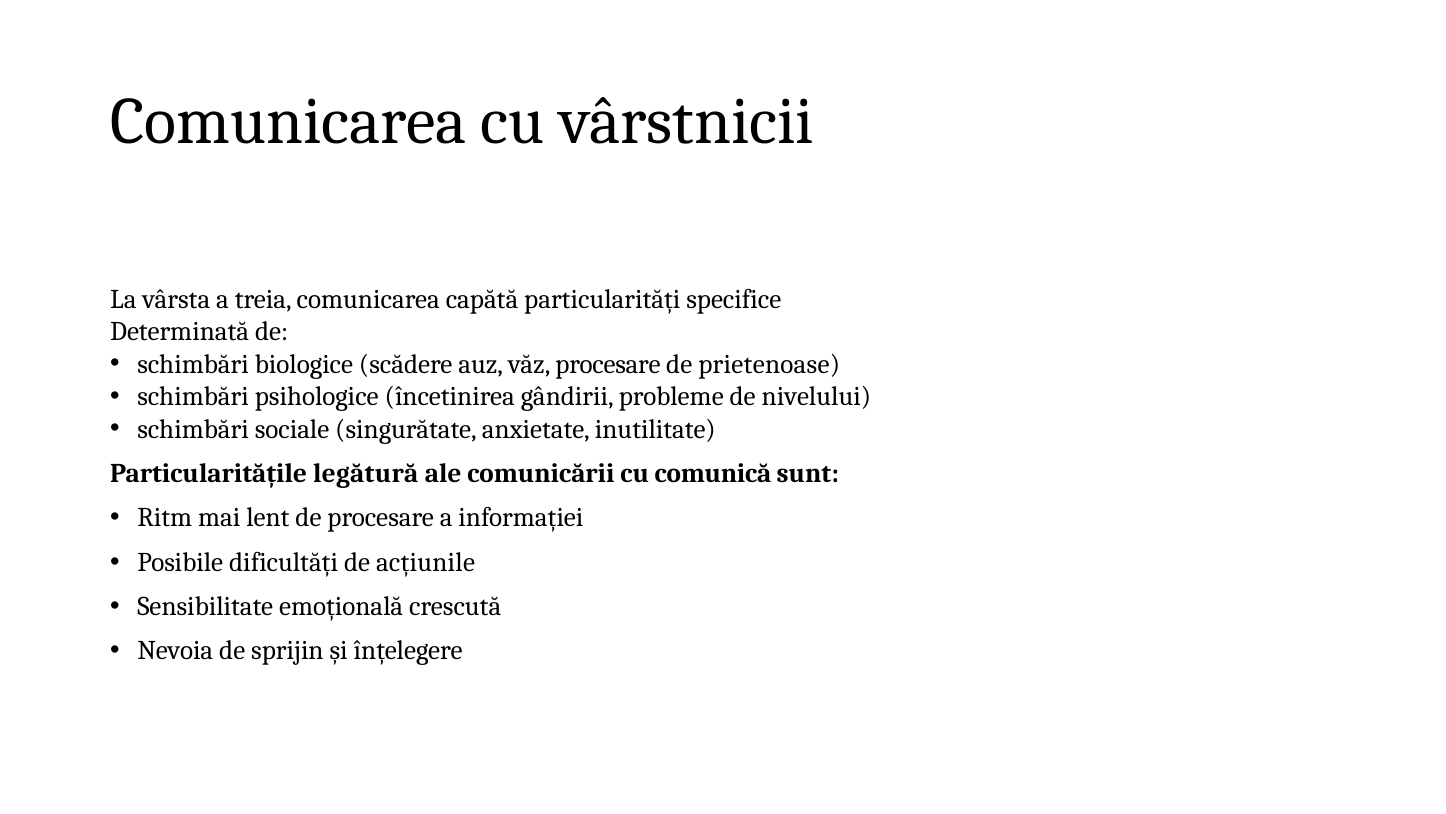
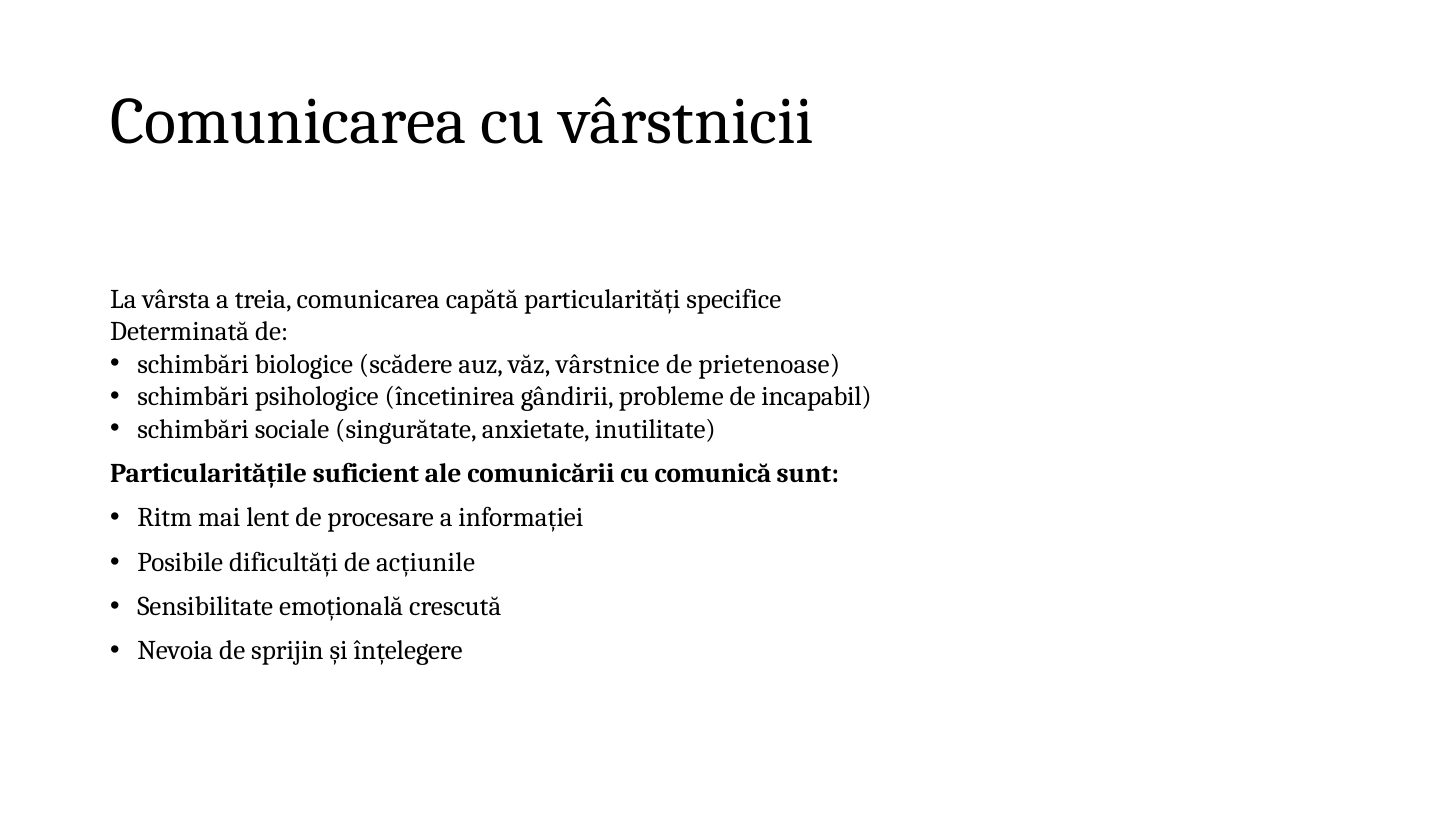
văz procesare: procesare -> vârstnice (608, 364)
nivelului: nivelului -> incapabil (817, 397)
legătură: legătură -> suficient (366, 473)
